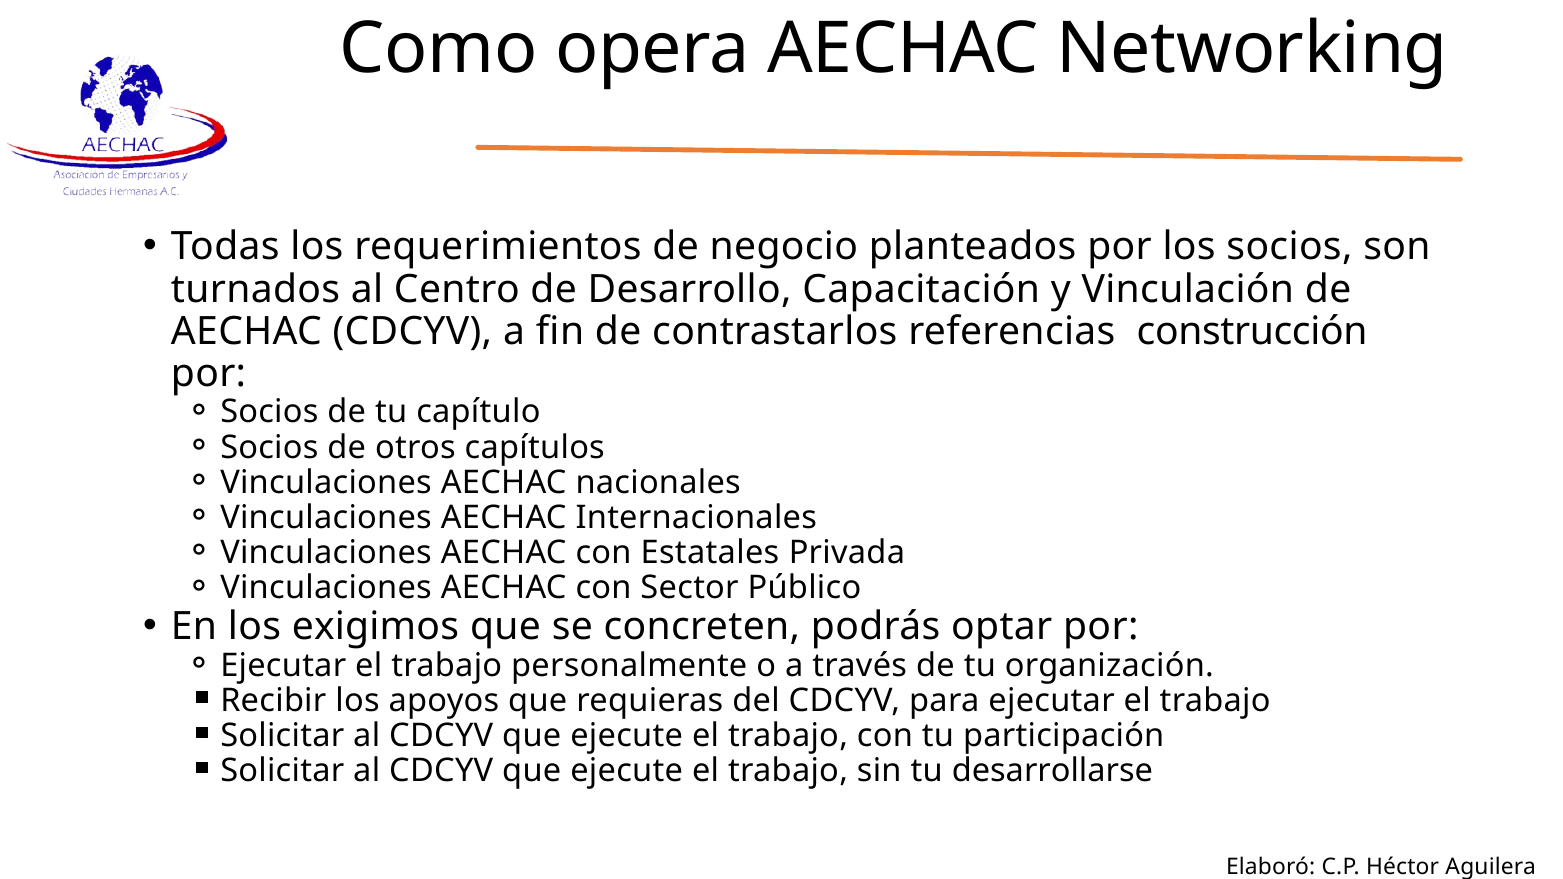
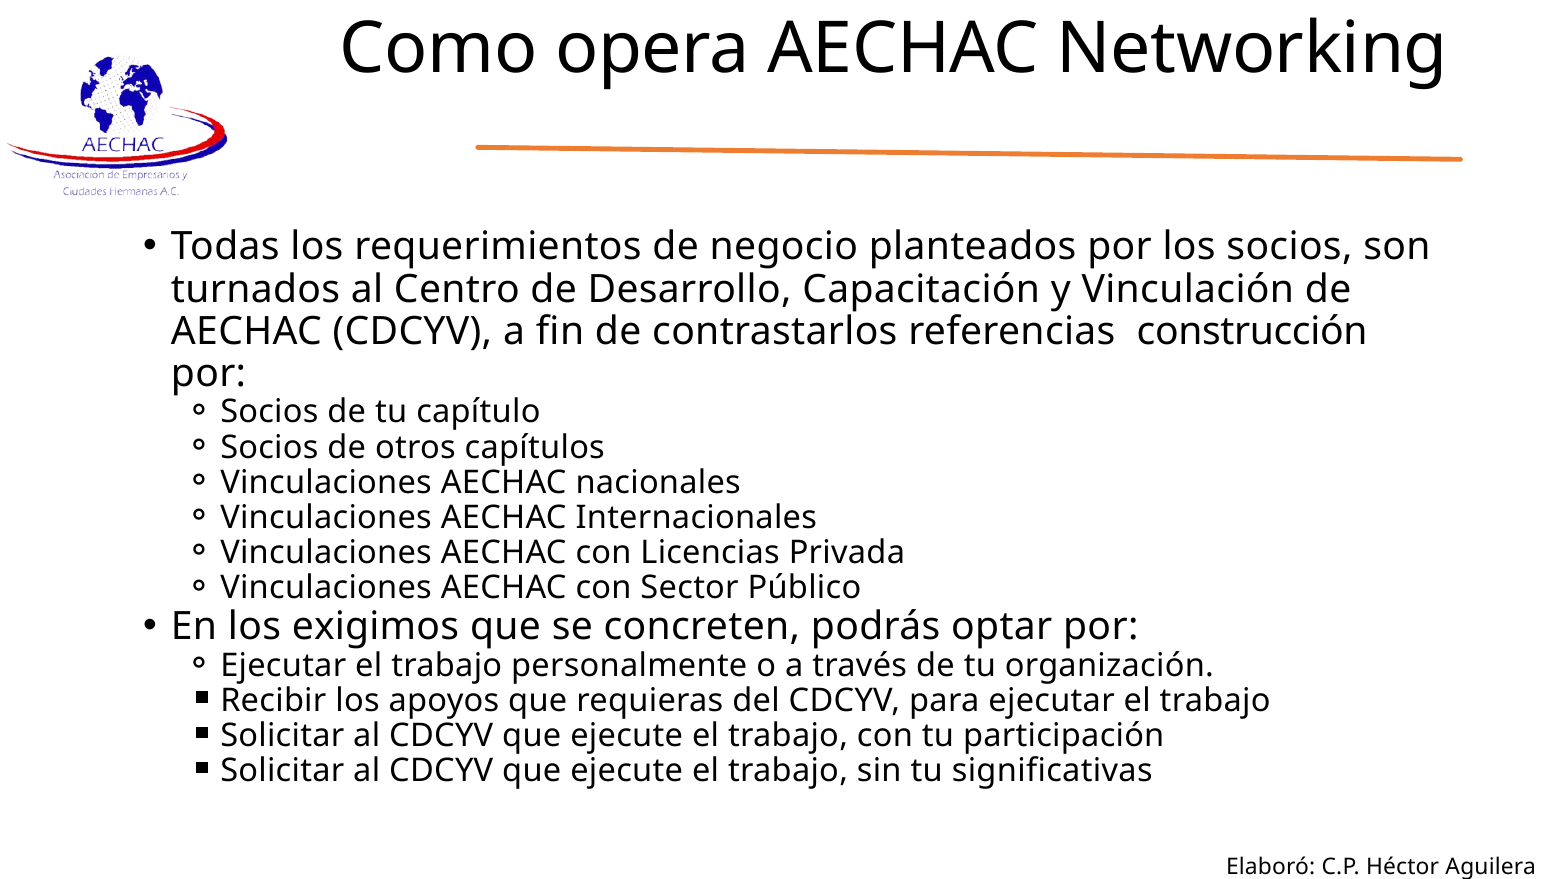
Estatales: Estatales -> Licencias (710, 553)
desarrollarse: desarrollarse -> significativas (1052, 771)
